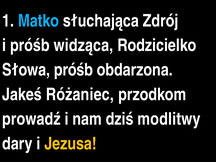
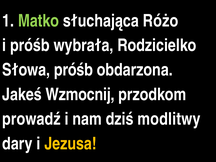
Matko colour: light blue -> light green (39, 21)
Zdrój: Zdrój -> Różo (161, 21)
widząca: widząca -> wybrała (83, 45)
Różaniec: Różaniec -> Wzmocnij (80, 94)
